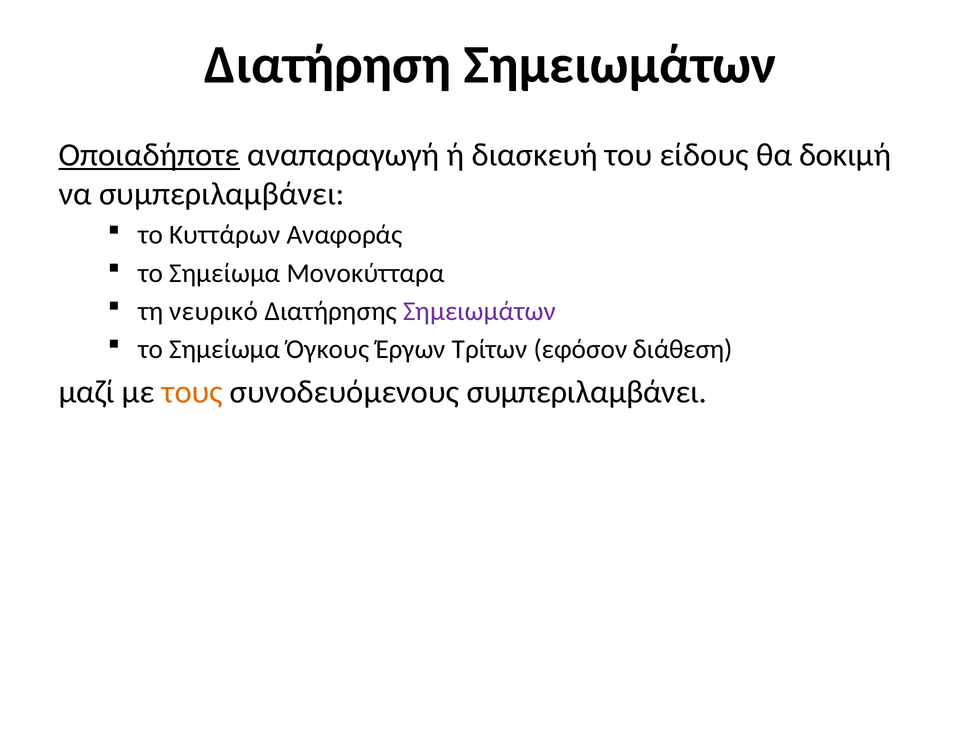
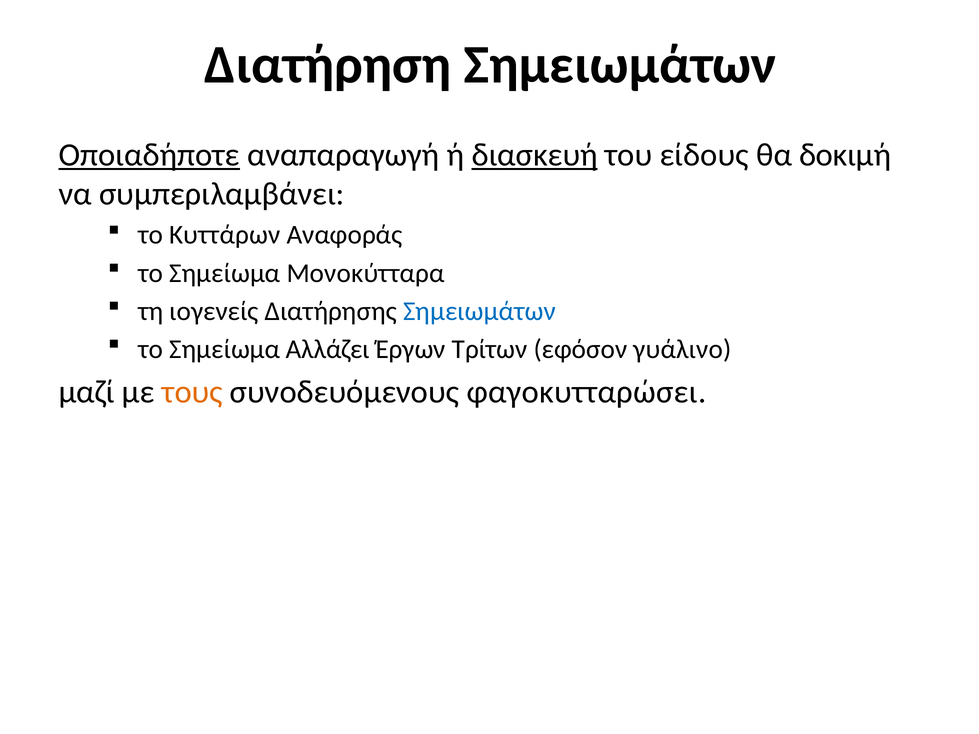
διασκευή underline: none -> present (535, 155)
νευρικό: νευρικό -> ιογενείς (214, 311)
Σημειωμάτων colour: purple -> blue (479, 311)
Όγκους: Όγκους -> Αλλάζει (328, 349)
διάθεση: διάθεση -> γυάλινο (682, 349)
συνοδευόμενους συμπεριλαμβάνει: συμπεριλαμβάνει -> φαγοκυτταρώσει (586, 392)
